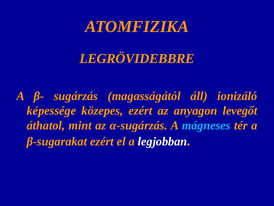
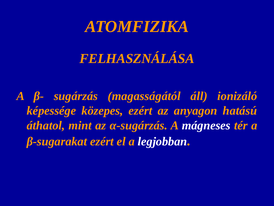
LEGRÖVIDEBBRE: LEGRÖVIDEBBRE -> FELHASZNÁLÁSA (137, 58)
levegőt: levegőt -> hatású (240, 110)
mágneses colour: light blue -> white (206, 125)
